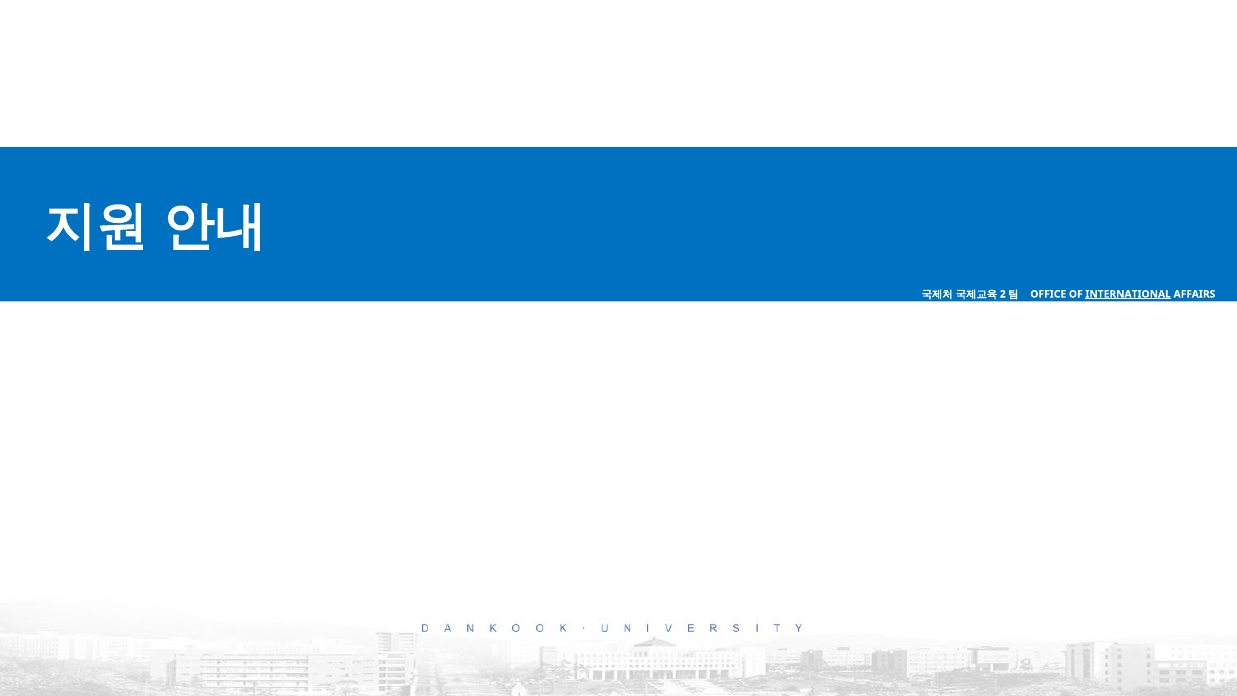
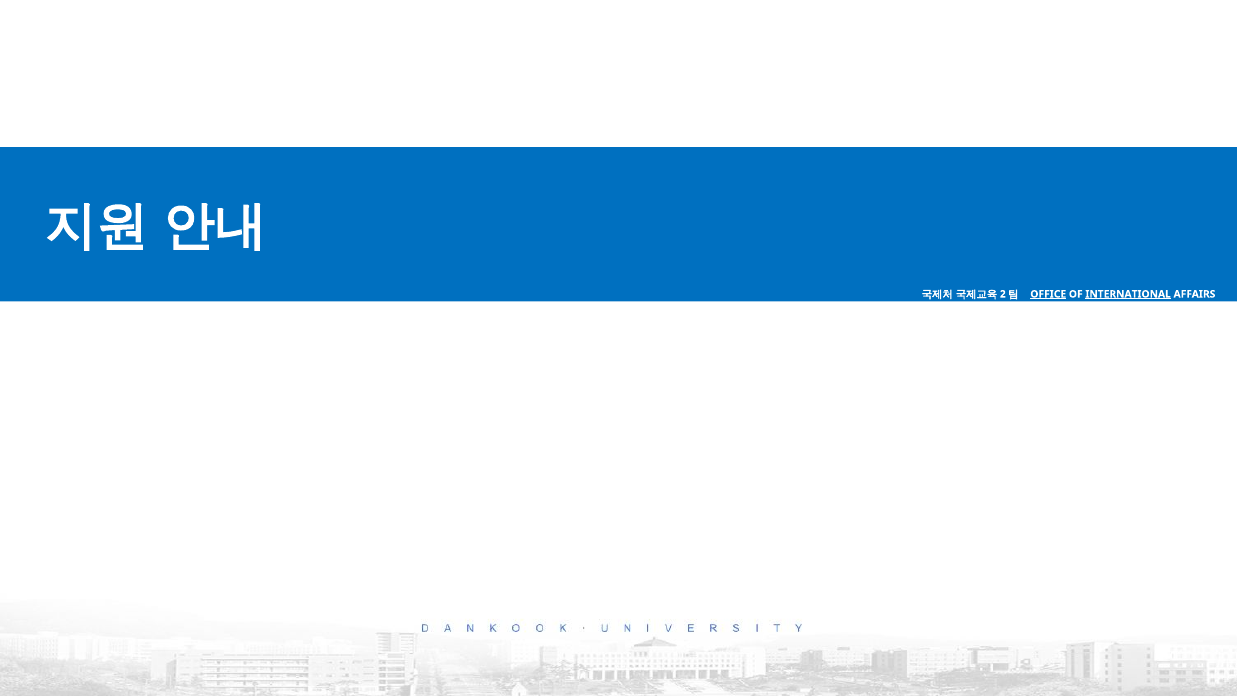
OFFICE underline: none -> present (1048, 294)
